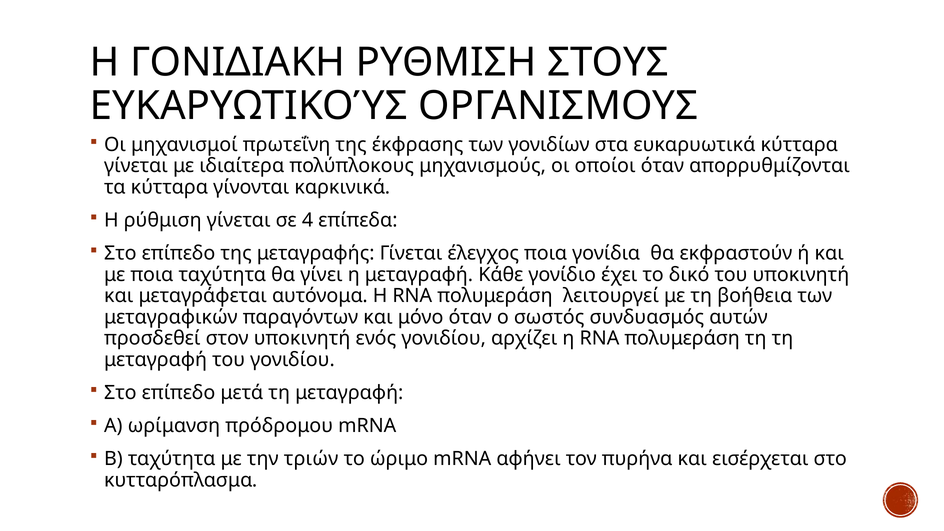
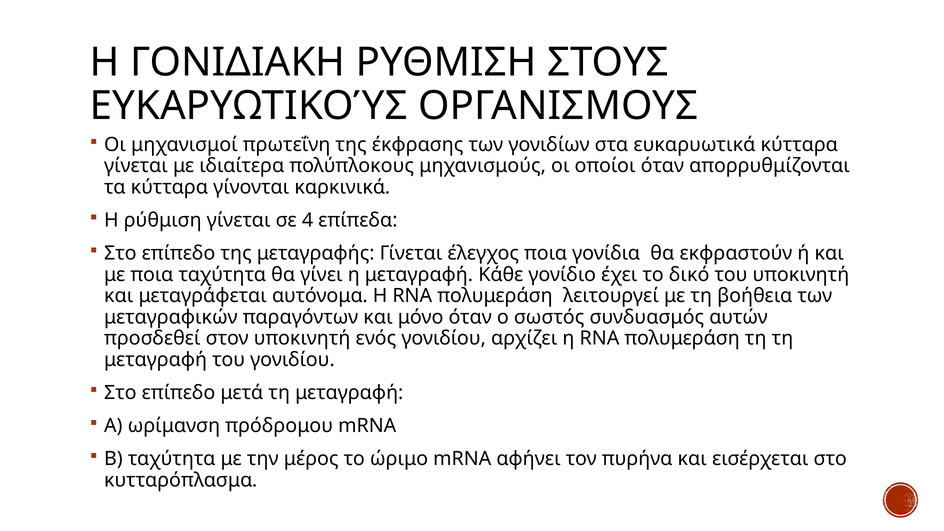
τριών: τριών -> μέρος (311, 459)
